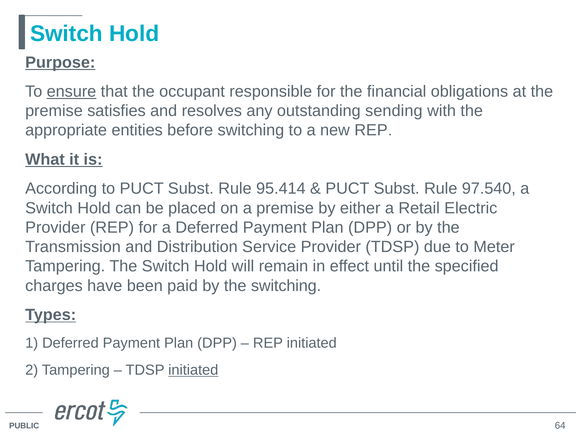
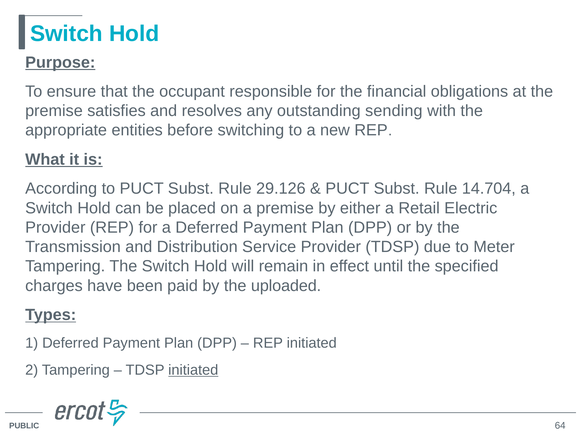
ensure underline: present -> none (71, 91)
95.414: 95.414 -> 29.126 (281, 188)
97.540: 97.540 -> 14.704 (489, 188)
the switching: switching -> uploaded (286, 285)
